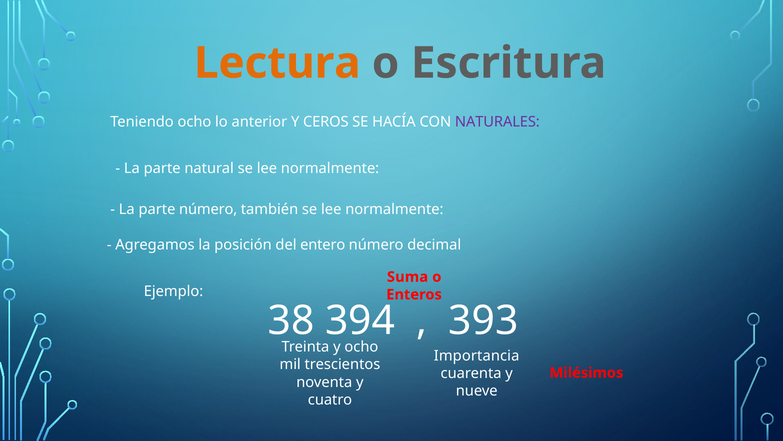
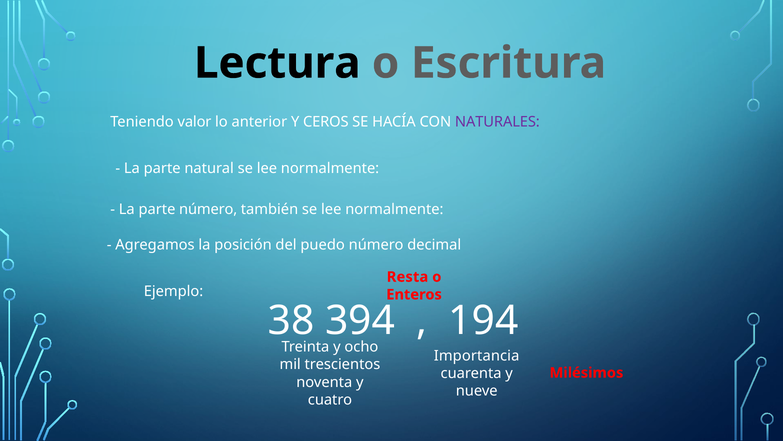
Lectura colour: orange -> black (277, 63)
Teniendo ocho: ocho -> valor (194, 122)
entero: entero -> puedo (323, 245)
Suma: Suma -> Resta (408, 277)
393: 393 -> 194 (483, 320)
